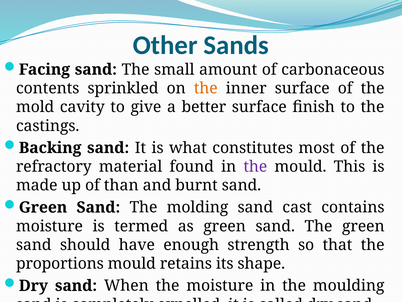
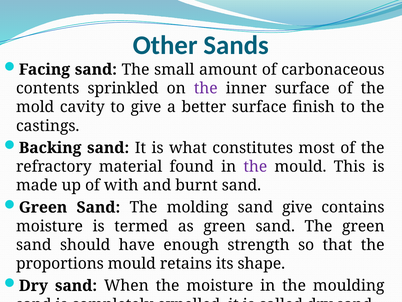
the colour: orange -> purple (206, 88)
than: than -> with (121, 185)
sand cast: cast -> give (297, 207)
